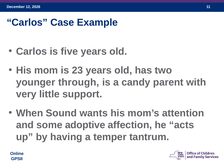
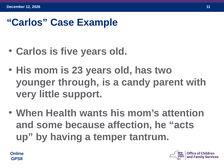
Sound: Sound -> Health (61, 113)
adoptive: adoptive -> because (85, 125)
